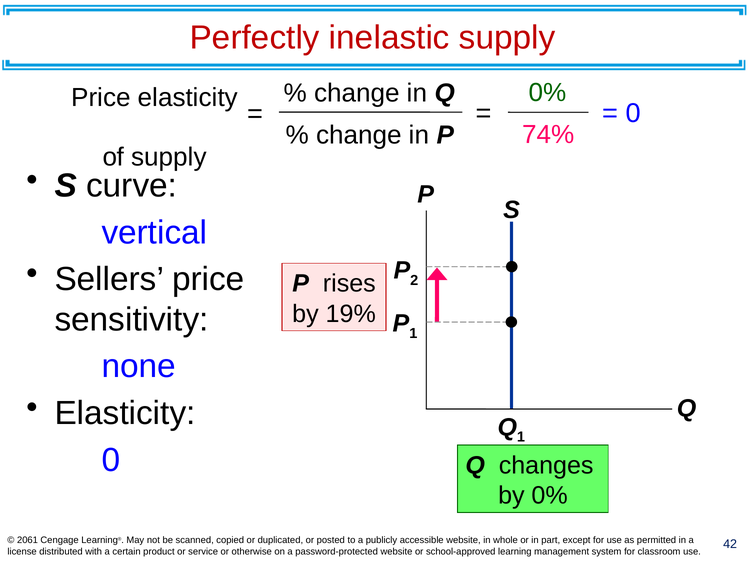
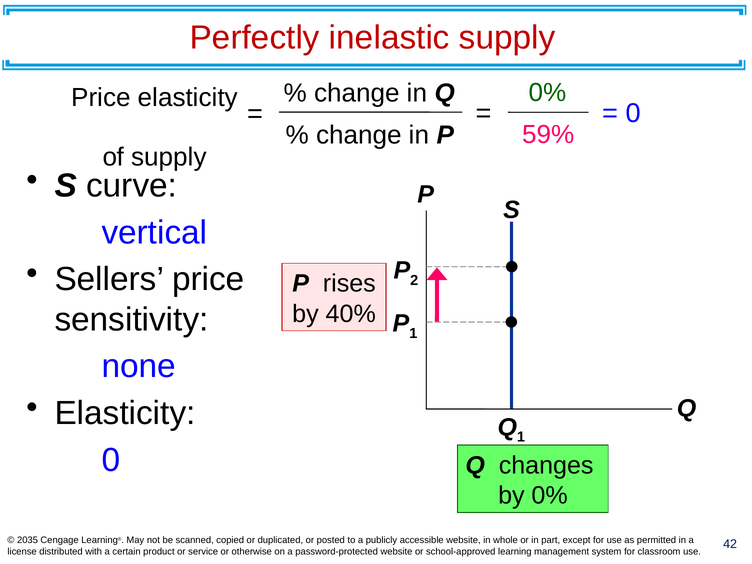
74%: 74% -> 59% (548, 135)
19%: 19% -> 40% (351, 314)
2061: 2061 -> 2035 (27, 540)
